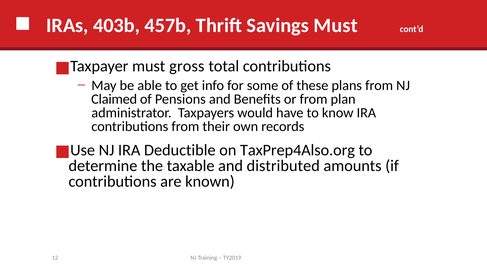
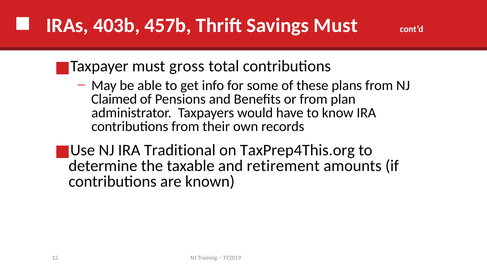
Deductible: Deductible -> Traditional (180, 150)
TaxPrep4Also.org: TaxPrep4Also.org -> TaxPrep4This.org (297, 150)
distributed: distributed -> retirement (283, 166)
